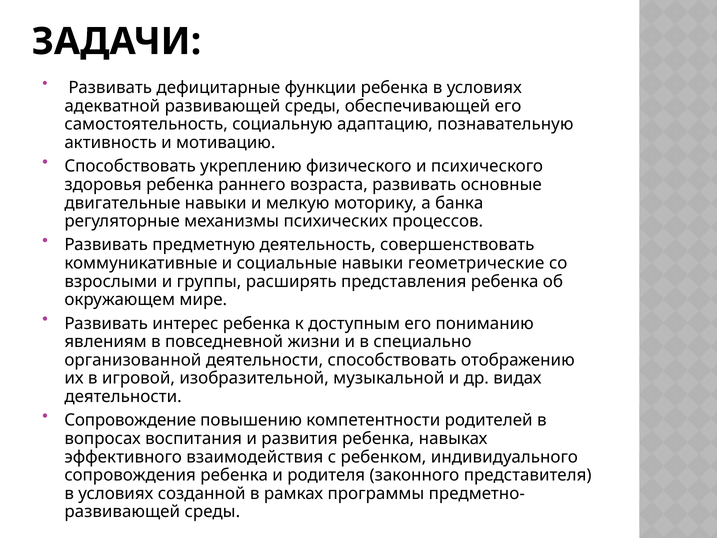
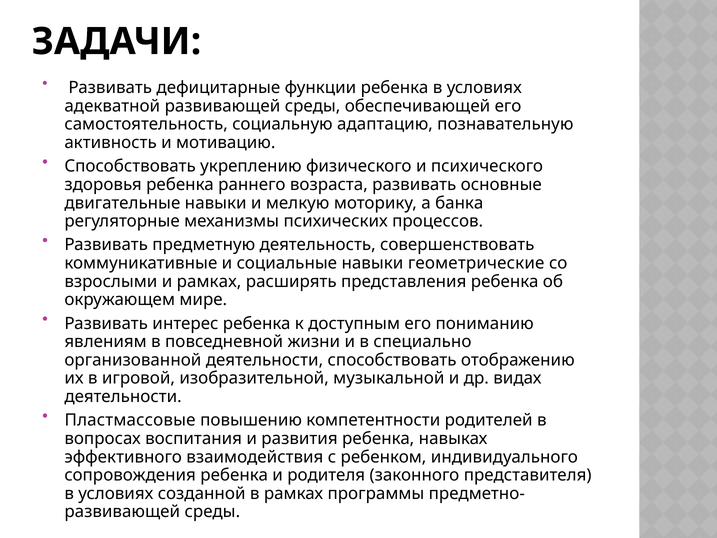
и группы: группы -> рамках (209, 281)
Сопровождение: Сопровождение -> Пластмассовые (130, 420)
